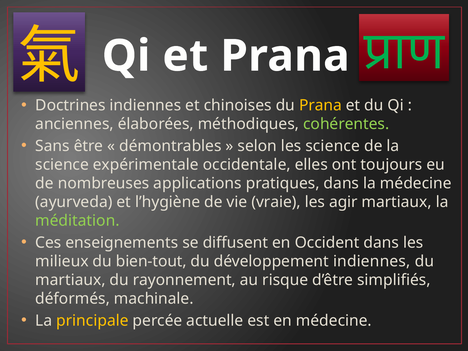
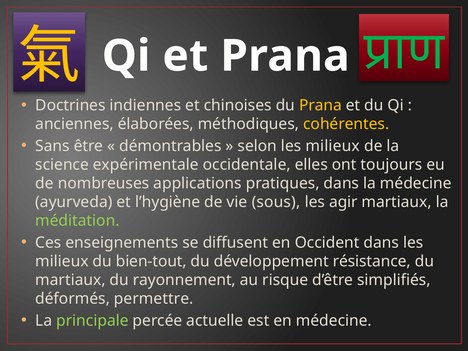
cohérentes colour: light green -> yellow (346, 124)
selon les science: science -> milieux (333, 146)
vraie: vraie -> sous (276, 202)
développement indiennes: indiennes -> résistance (372, 261)
machinale: machinale -> permettre (154, 299)
principale colour: yellow -> light green (92, 321)
